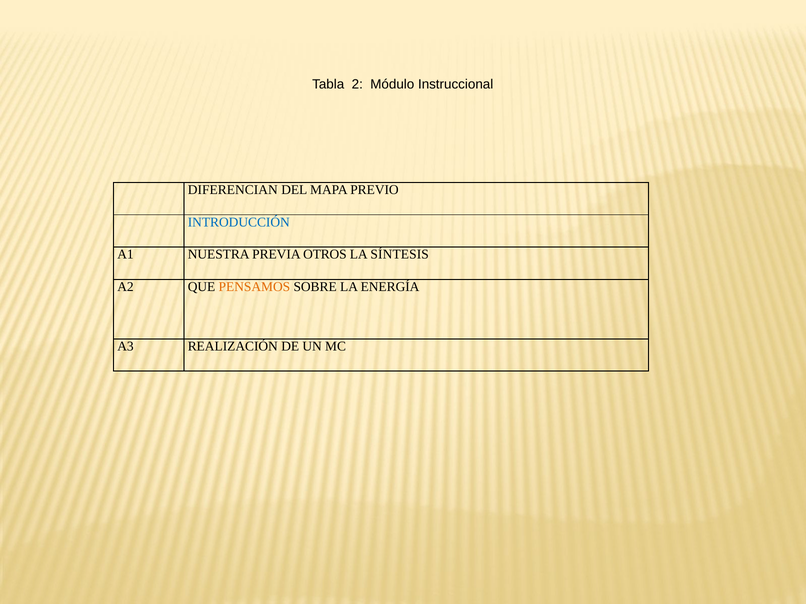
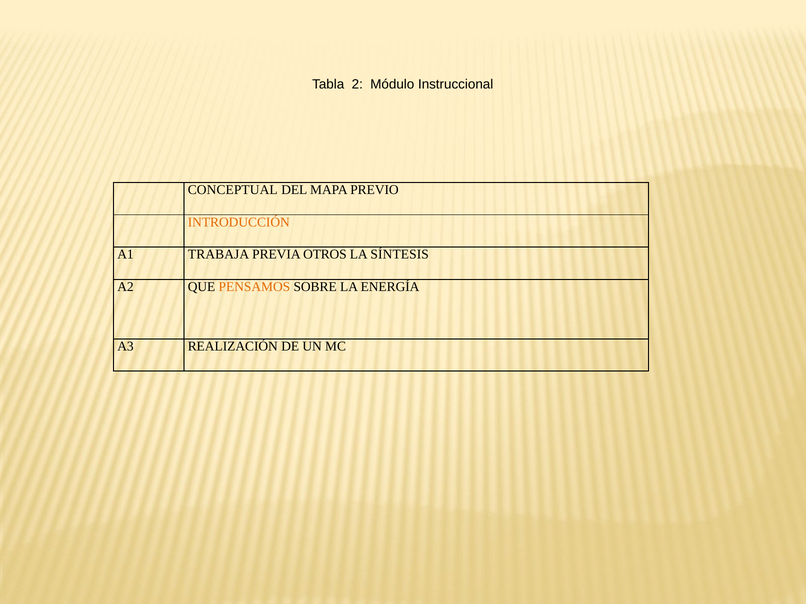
DIFERENCIAN: DIFERENCIAN -> CONCEPTUAL (233, 190)
INTRODUCCIÓN colour: blue -> orange (239, 222)
NUESTRA: NUESTRA -> TRABAJA (219, 255)
